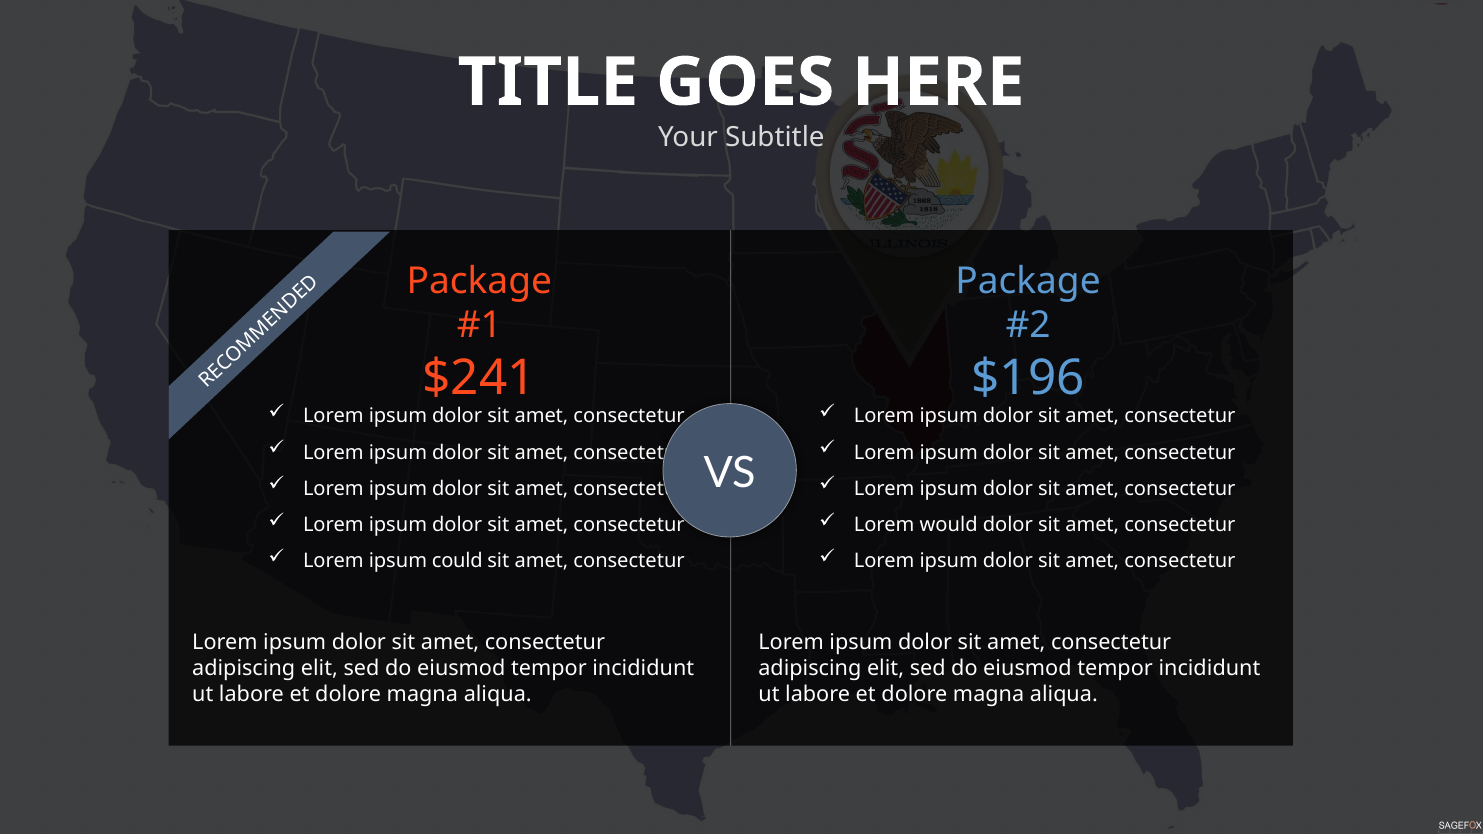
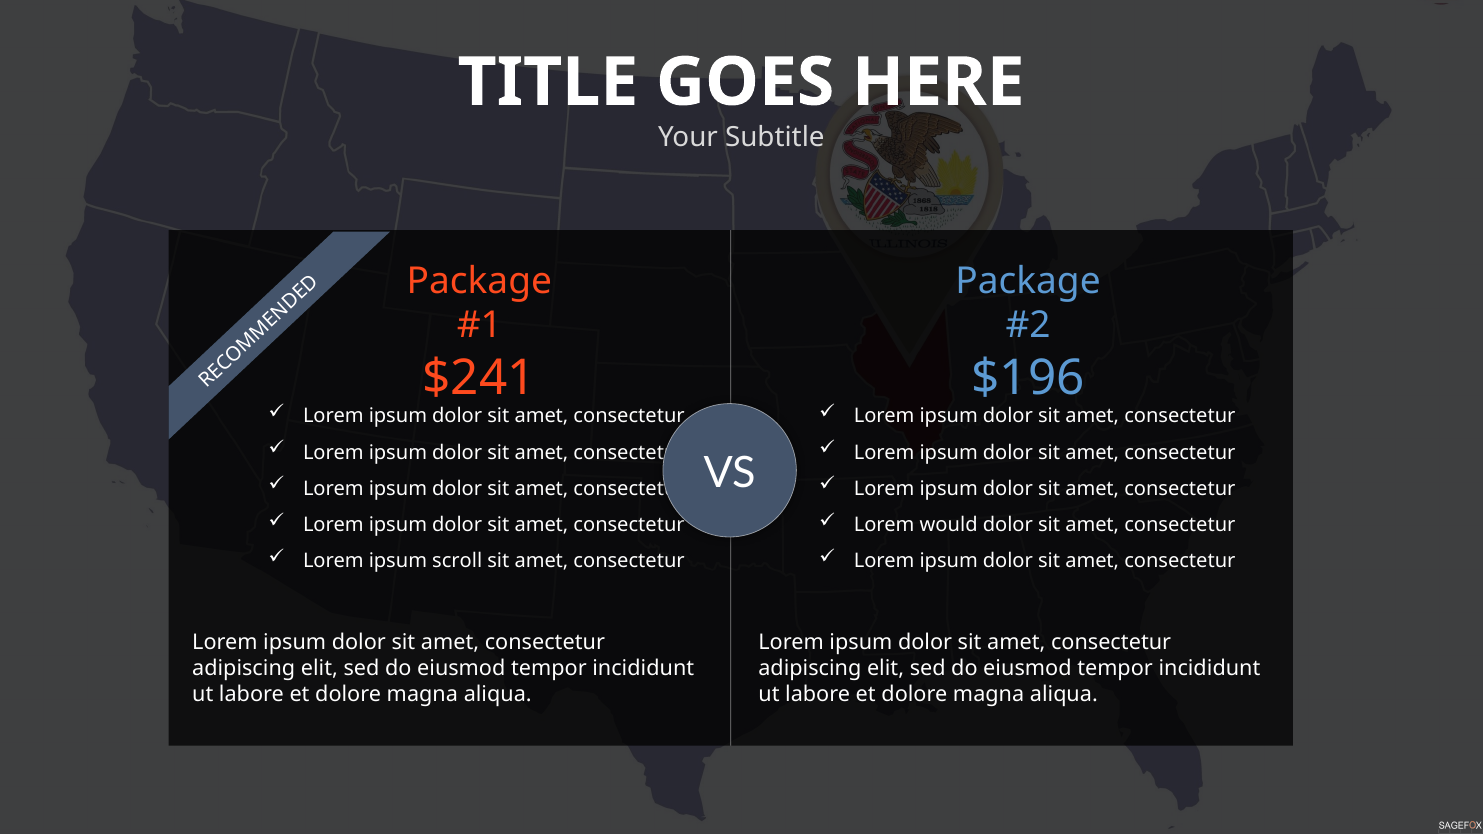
could: could -> scroll (457, 561)
